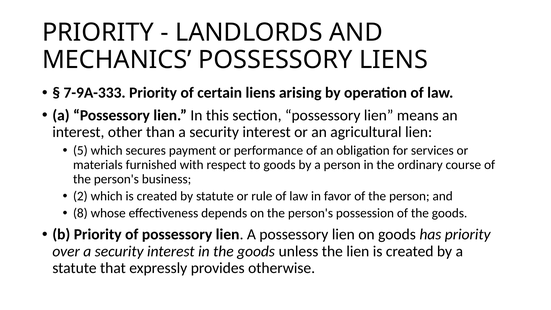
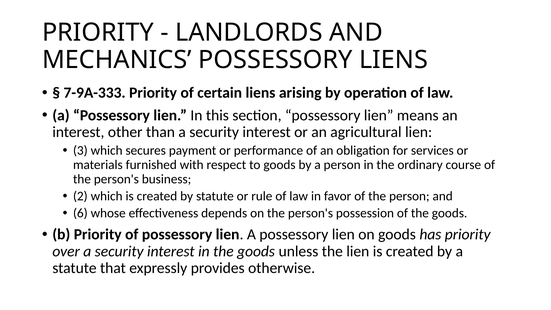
5: 5 -> 3 (80, 150)
8: 8 -> 6 (80, 213)
